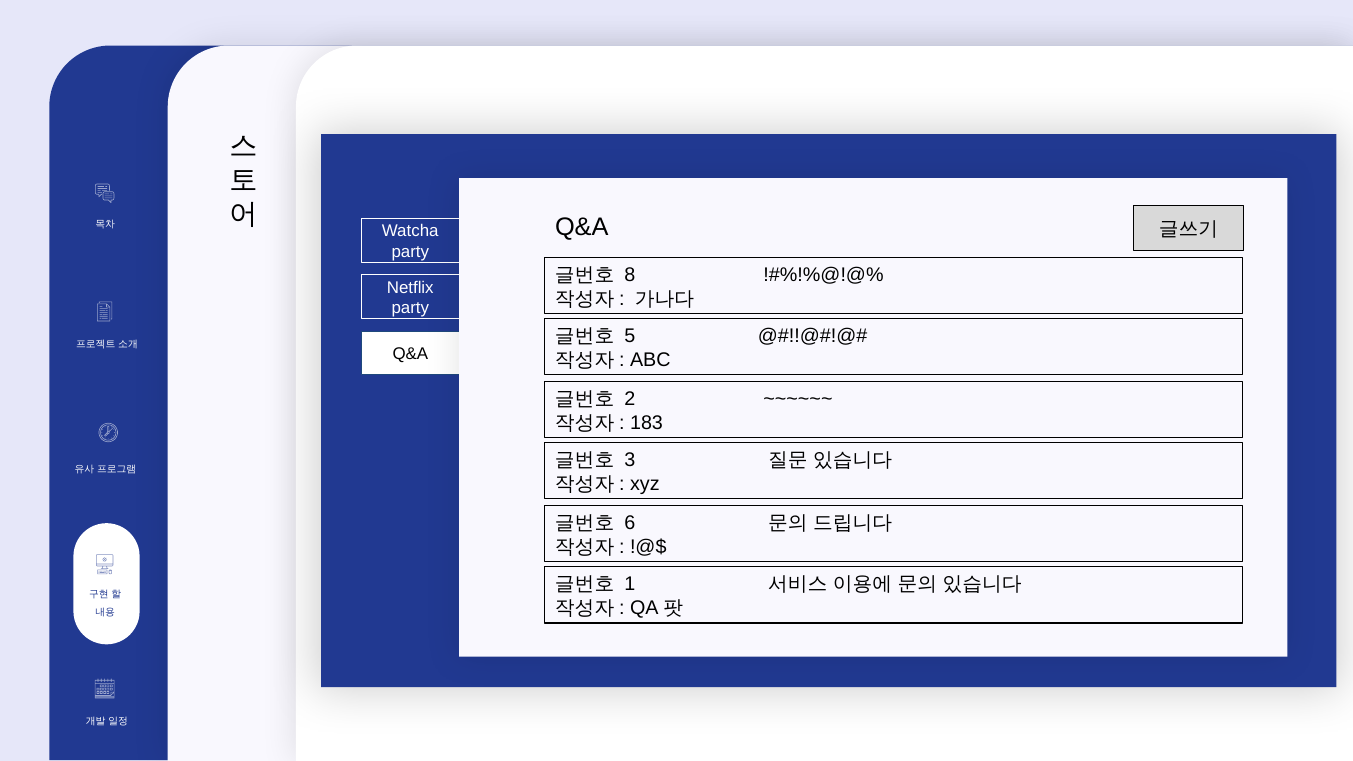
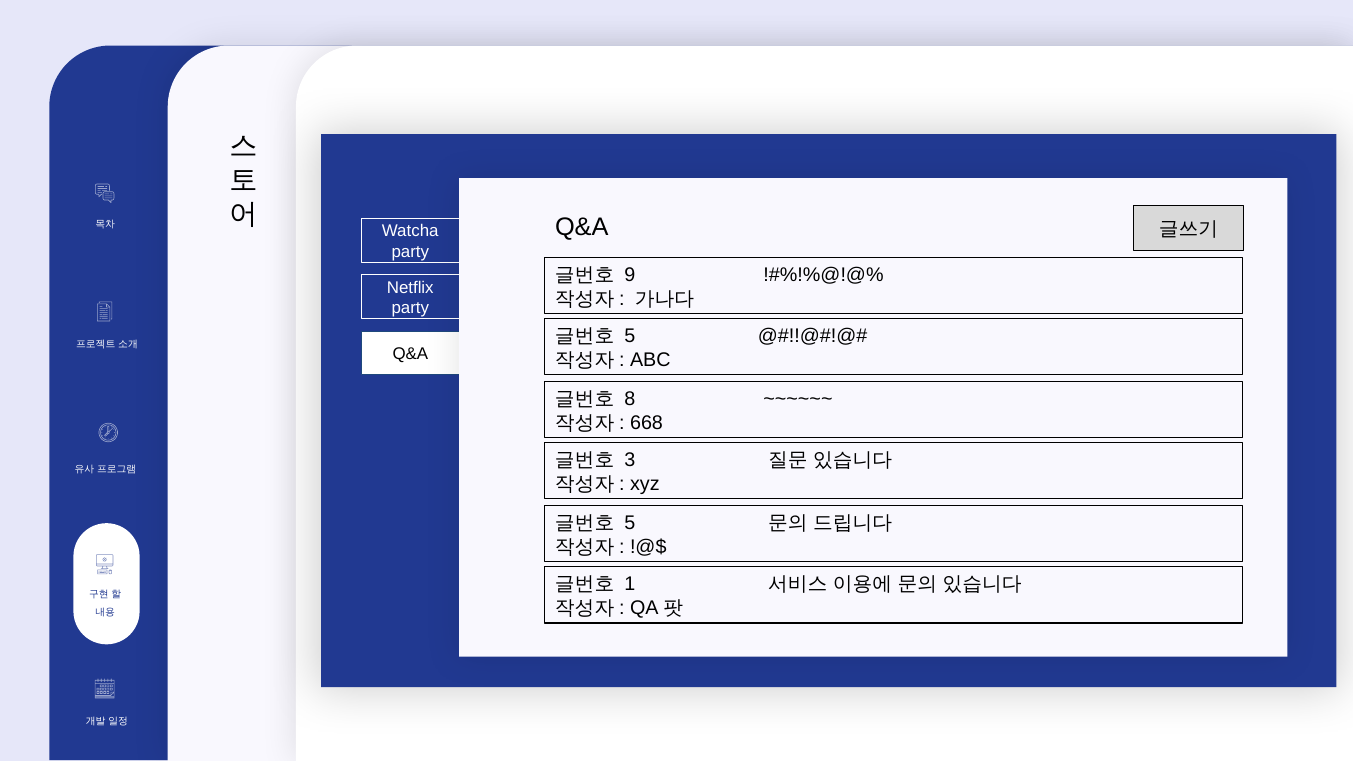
8: 8 -> 9 (630, 275)
2: 2 -> 8 (630, 399)
183: 183 -> 668 (646, 423)
6: 6 -> 5 (630, 523)
